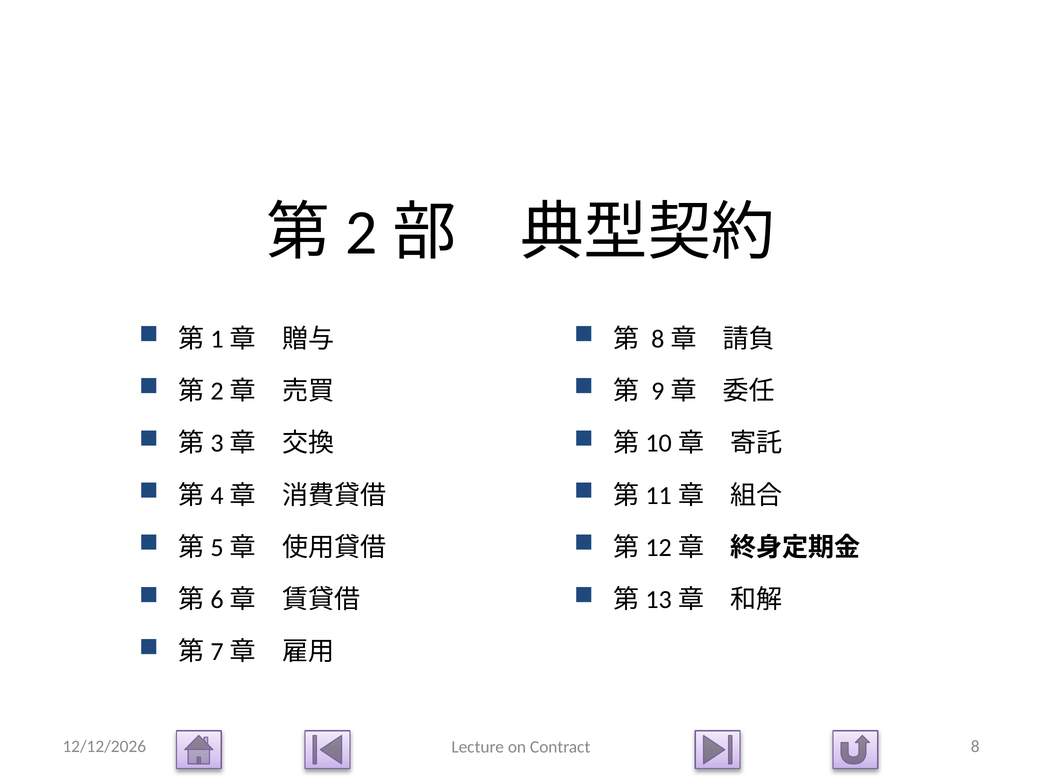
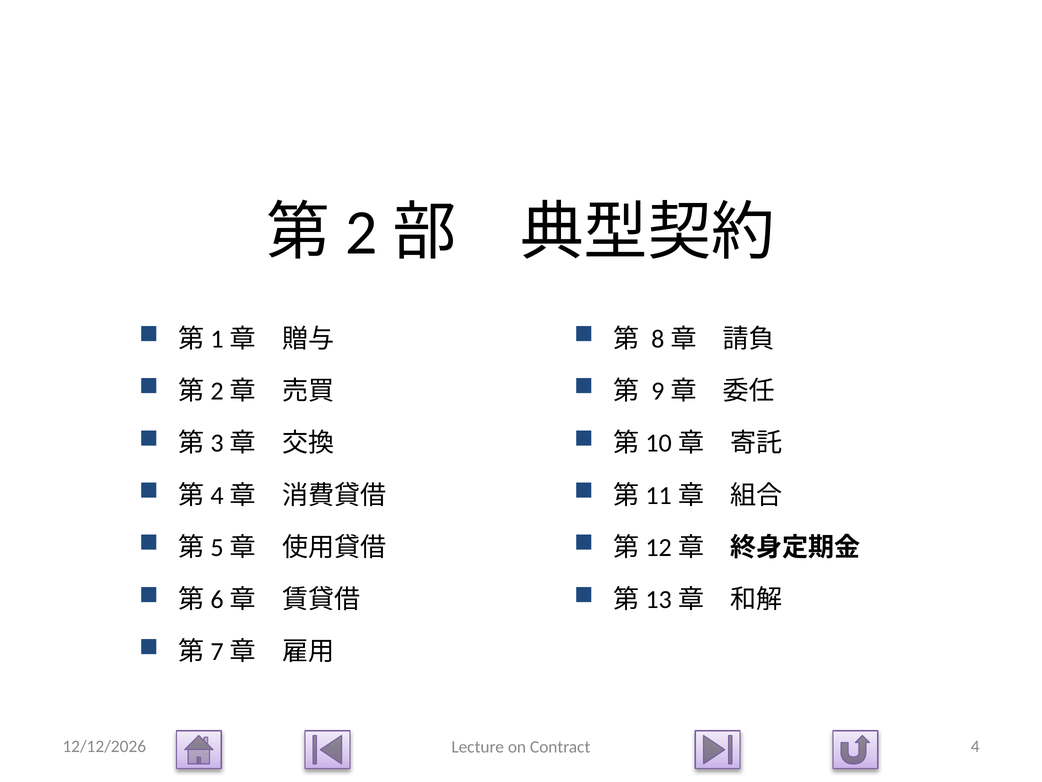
8: 8 -> 4 (975, 746)
